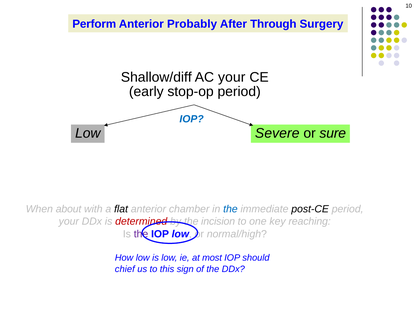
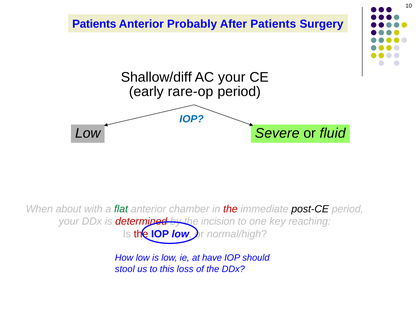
Perform: Perform -> Patients (94, 24)
After Through: Through -> Patients (273, 24)
stop-op: stop-op -> rare-op (191, 92)
sure: sure -> fluid (333, 133)
flat colour: black -> green (121, 209)
the colour: blue -> red (230, 209)
the colour: purple -> red (141, 234)
most: most -> have (212, 258)
chief: chief -> stool (125, 269)
sign: sign -> loss (185, 269)
